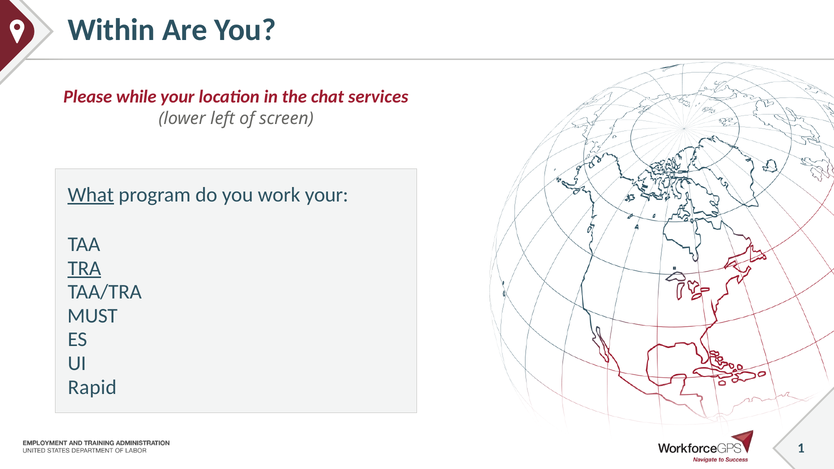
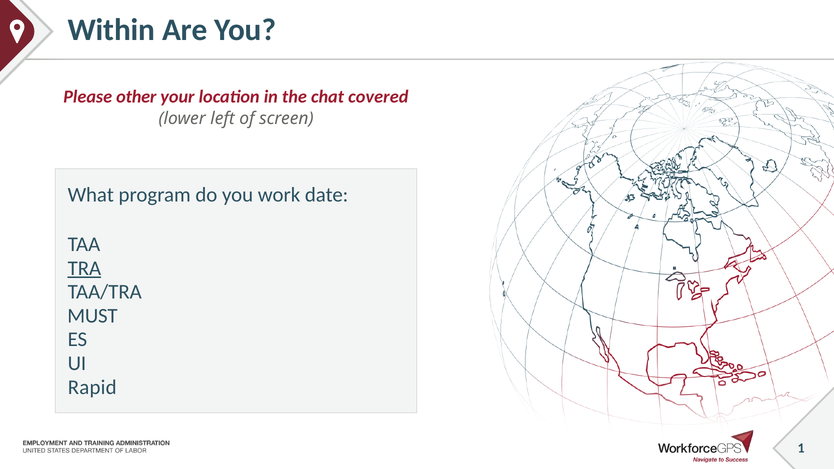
while: while -> other (136, 97)
services: services -> covered (378, 97)
What underline: present -> none (91, 195)
work your: your -> date (327, 195)
